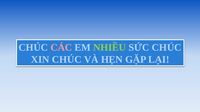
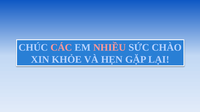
NHIỀU colour: light green -> pink (110, 48)
SỨC CHÚC: CHÚC -> CHÀO (167, 48)
XIN CHÚC: CHÚC -> KHỎE (67, 60)
